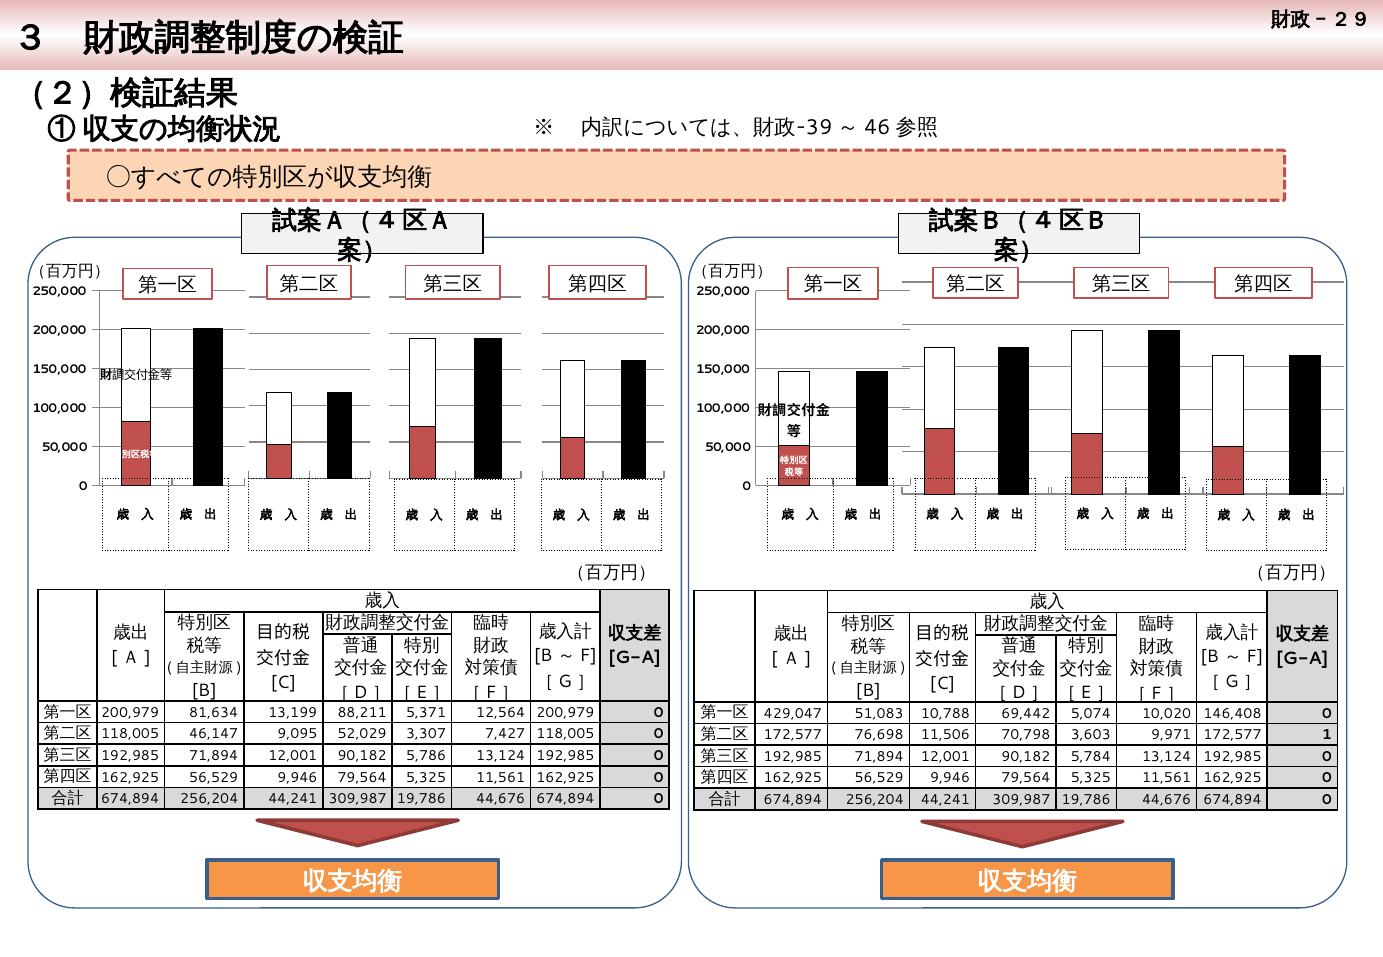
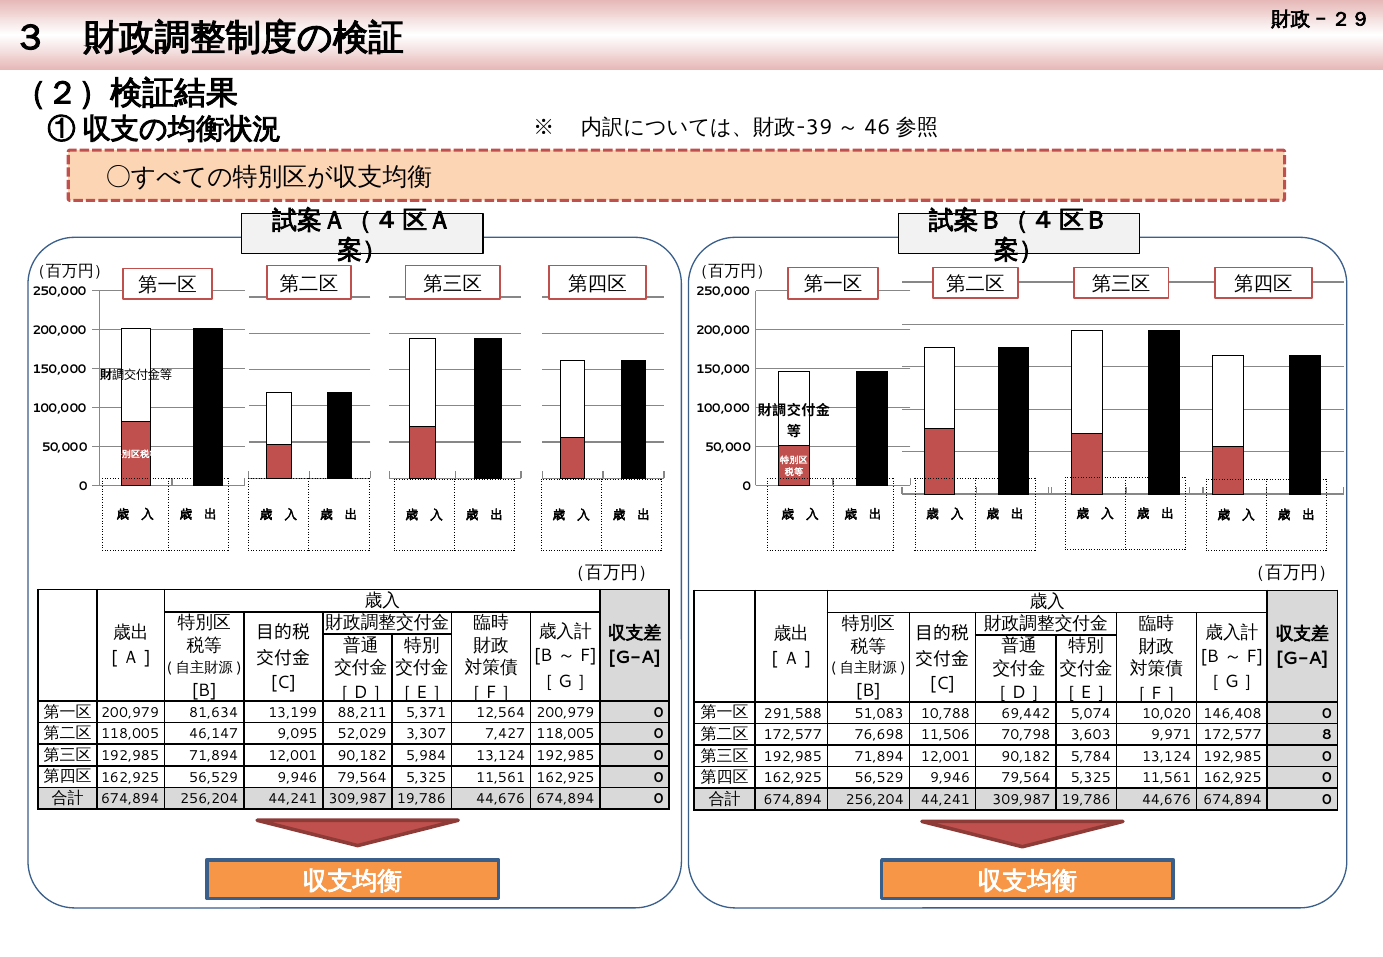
429,047: 429,047 -> 291,588 (793, 714)
1: 1 -> 8 (1327, 735)
5,786: 5,786 -> 5,984 (426, 756)
